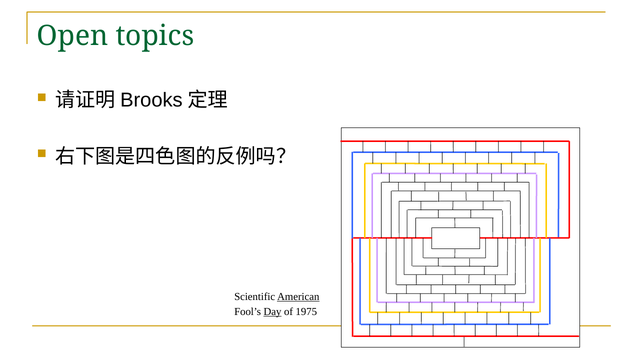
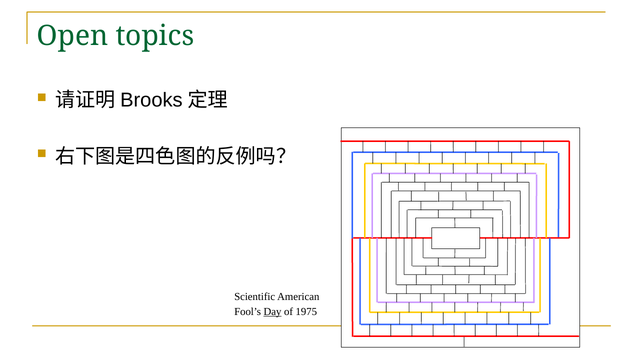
American underline: present -> none (298, 296)
